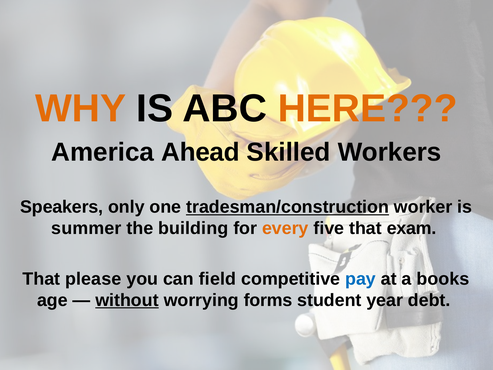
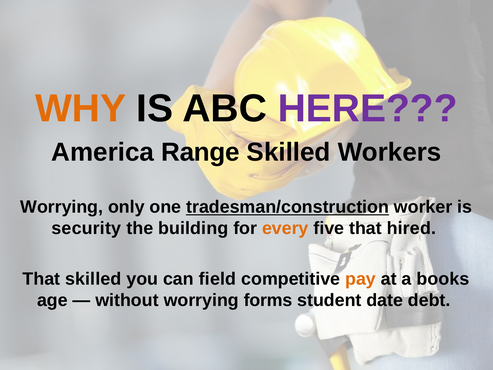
HERE colour: orange -> purple (368, 109)
Ahead: Ahead -> Range (200, 152)
Speakers: Speakers -> Worrying (62, 207)
summer: summer -> security (86, 228)
exam: exam -> hired (411, 228)
That please: please -> skilled (93, 279)
pay colour: blue -> orange (360, 279)
without underline: present -> none (127, 300)
year: year -> date (385, 300)
